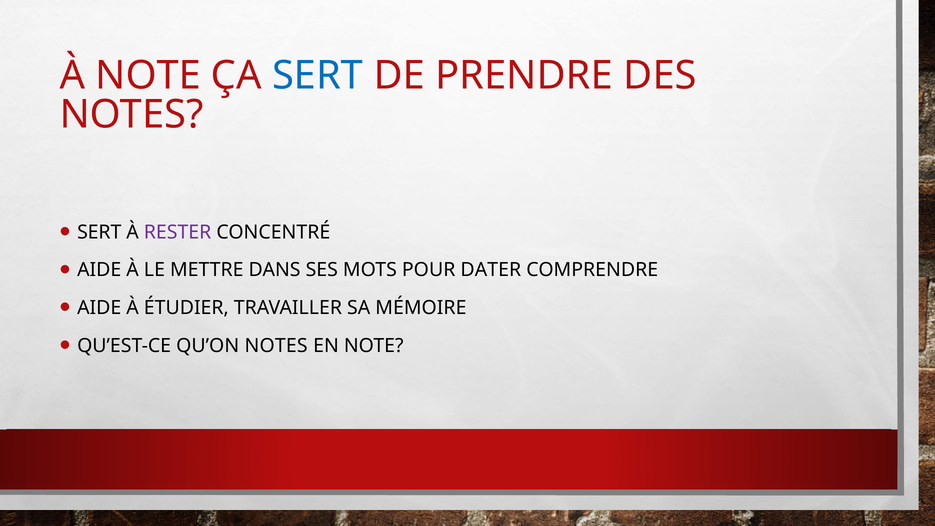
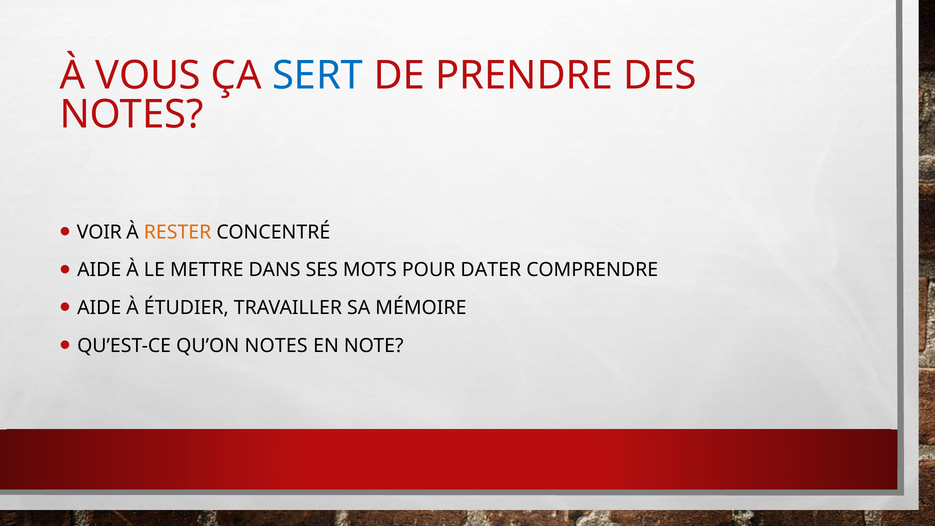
À NOTE: NOTE -> VOUS (148, 76)
SERT: SERT -> VOIR (99, 232)
RESTER colour: purple -> orange (178, 232)
